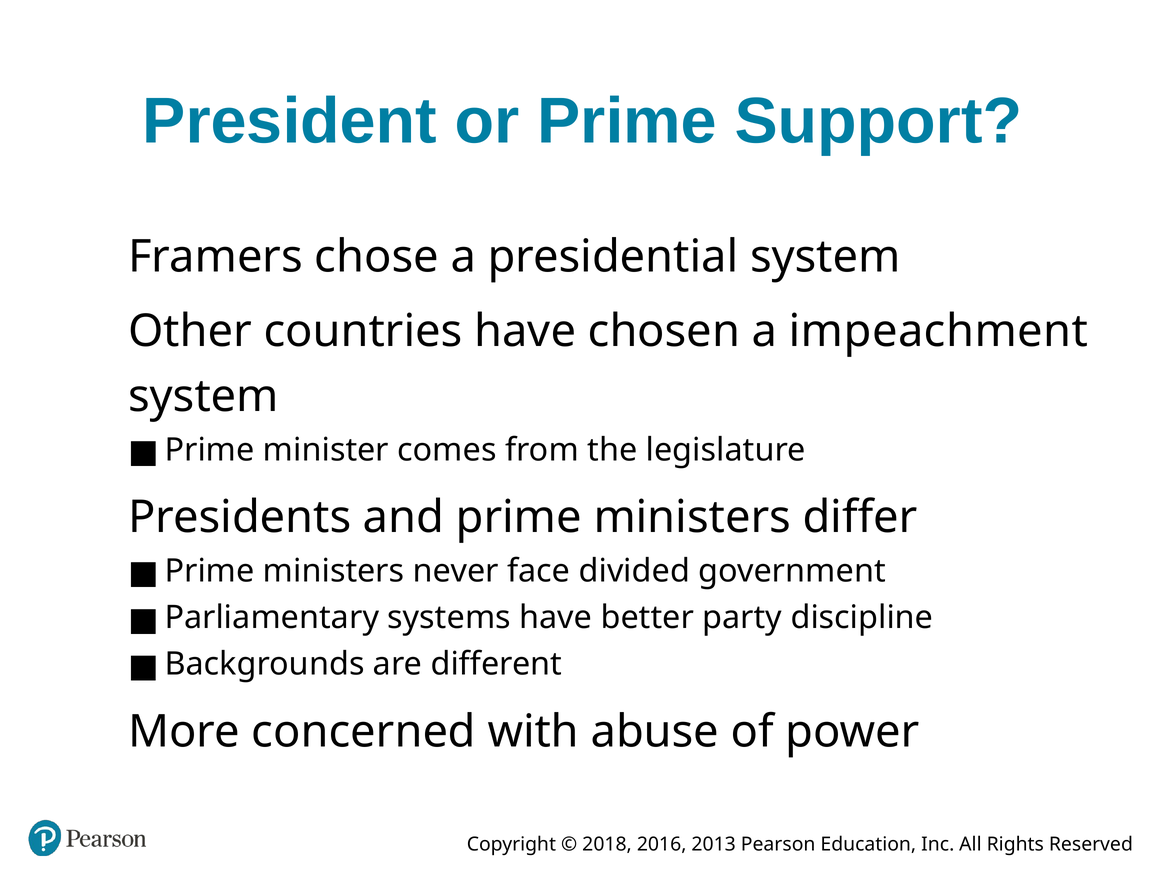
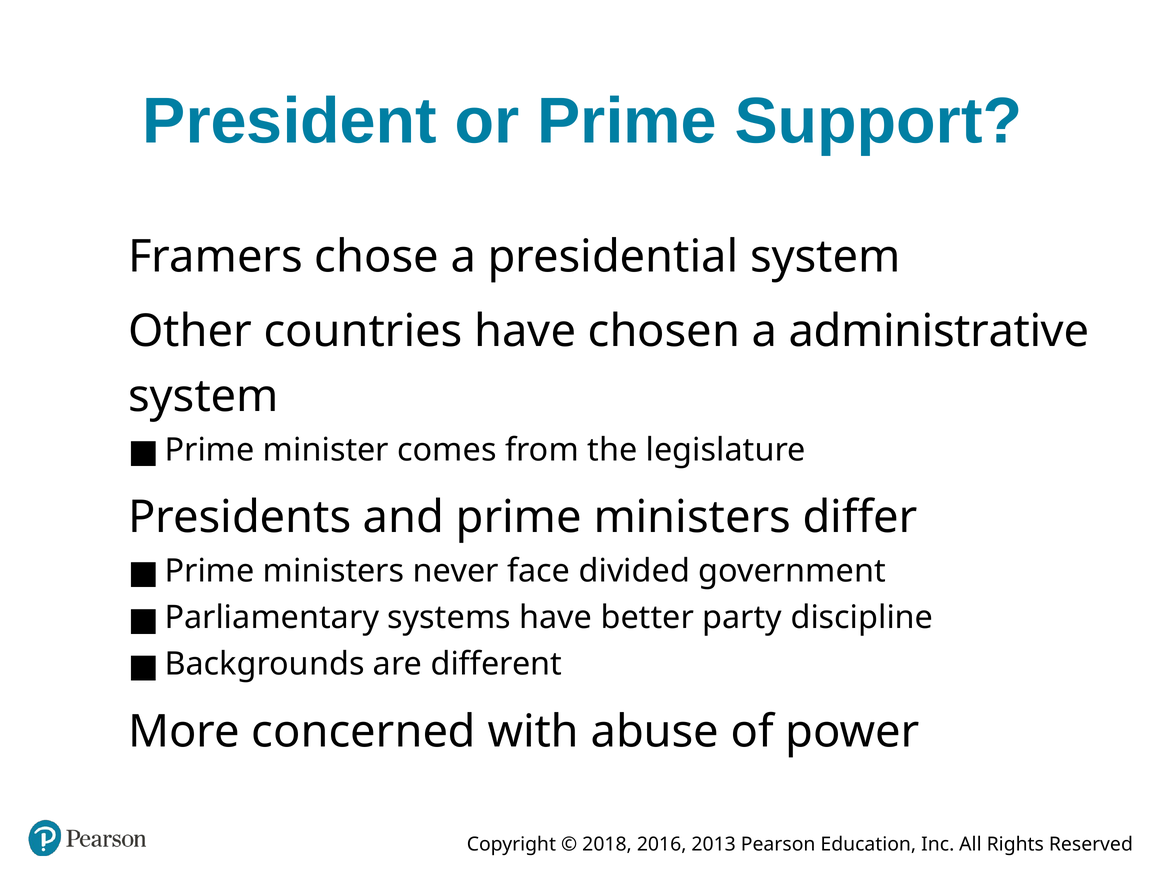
impeachment: impeachment -> administrative (939, 331)
